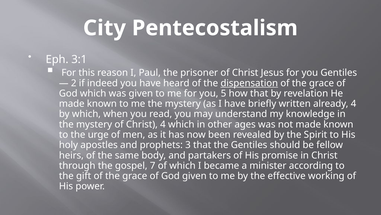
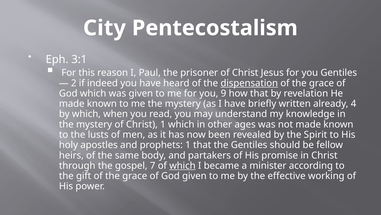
5: 5 -> 9 (224, 93)
Christ 4: 4 -> 1 (163, 124)
urge: urge -> lusts (98, 134)
prophets 3: 3 -> 1 (188, 145)
which underline: none -> present (182, 165)
